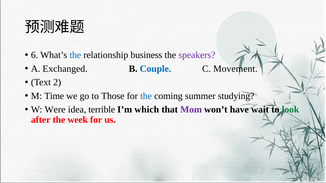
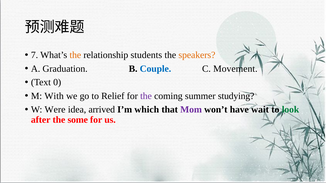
6: 6 -> 7 (35, 55)
the colour: blue -> orange (75, 55)
business: business -> students (146, 55)
speakers colour: purple -> orange (197, 55)
Exchanged: Exchanged -> Graduation (65, 69)
2: 2 -> 0 (57, 82)
Time: Time -> With (54, 96)
Those: Those -> Relief (113, 96)
the colour: blue -> purple (146, 96)
terrible: terrible -> arrived (102, 110)
week: week -> some (78, 120)
